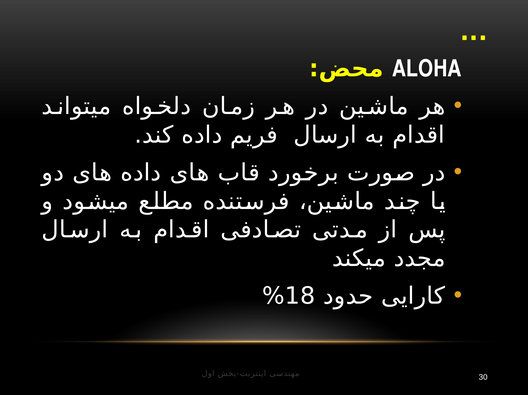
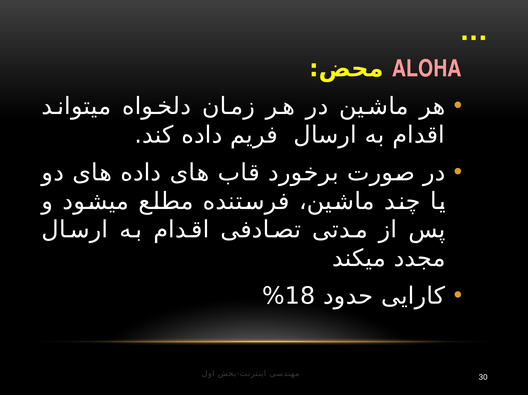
ALOHA colour: white -> pink (427, 69)
